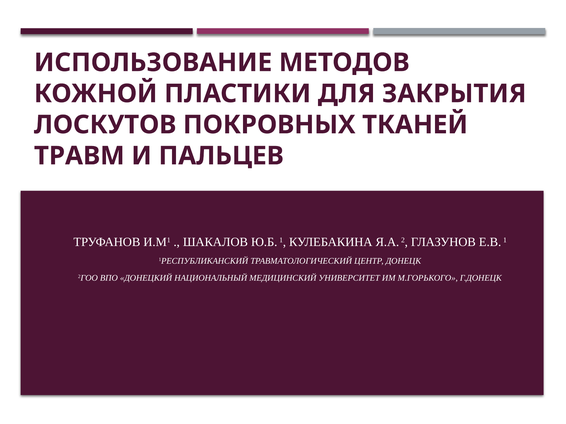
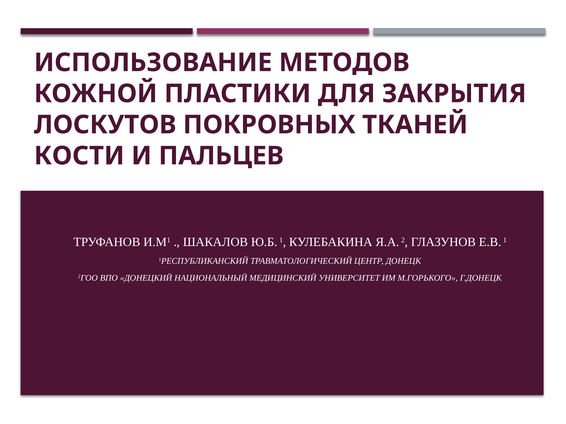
ТРАВМ: ТРАВМ -> КОСТИ (79, 156)
